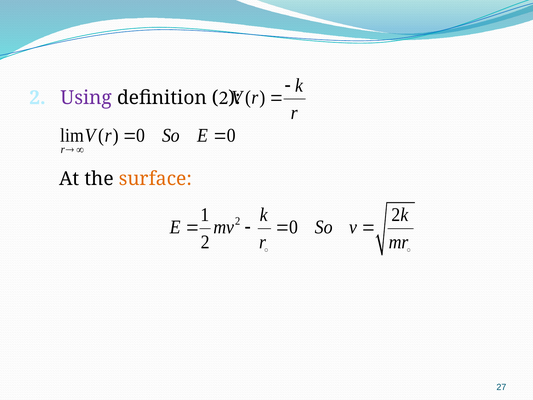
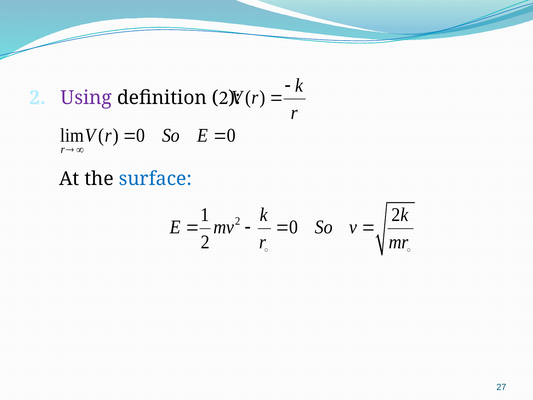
surface colour: orange -> blue (155, 179)
